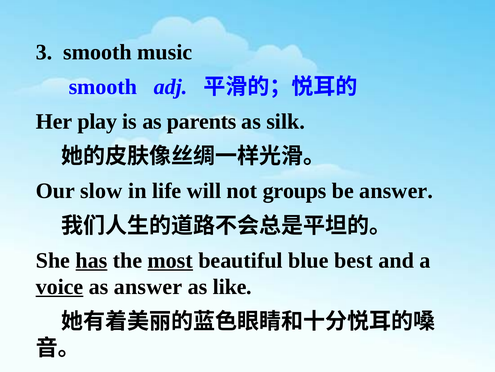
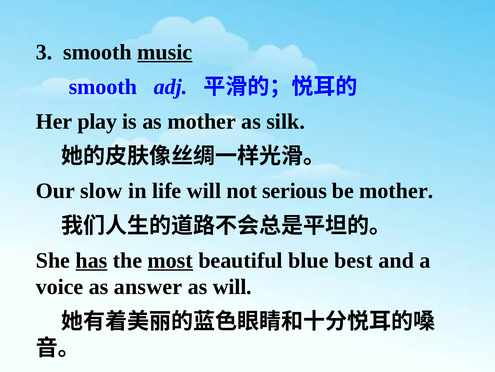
music underline: none -> present (165, 52)
as parents: parents -> mother (202, 121)
groups: groups -> serious (295, 191)
be answer: answer -> mother (396, 191)
voice underline: present -> none (60, 286)
as like: like -> will (232, 286)
